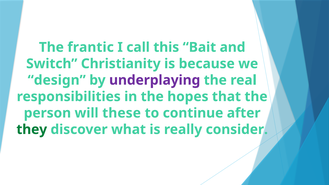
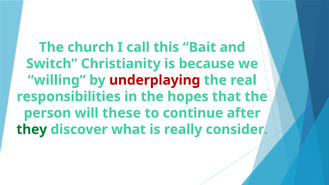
frantic: frantic -> church (91, 47)
design: design -> willing (57, 80)
underplaying colour: purple -> red (155, 80)
